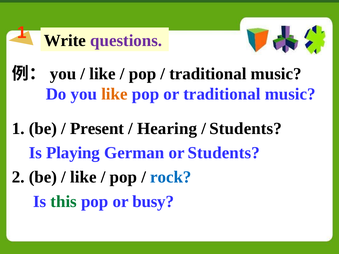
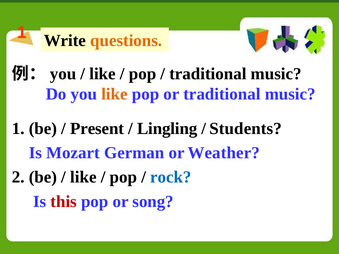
questions colour: purple -> orange (126, 41)
Hearing: Hearing -> Lingling (167, 129)
Playing: Playing -> Mozart (73, 153)
or Students: Students -> Weather (224, 153)
this colour: green -> red (64, 202)
busy: busy -> song (153, 202)
